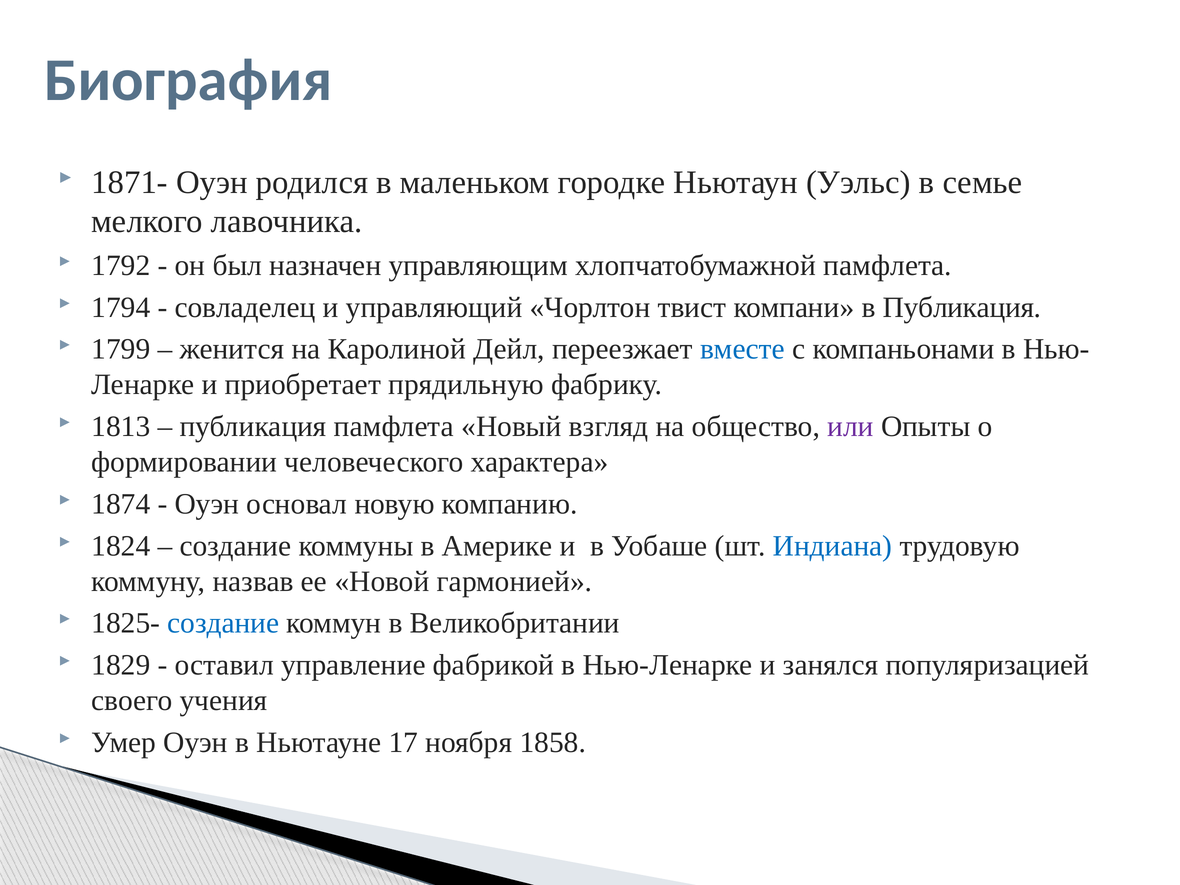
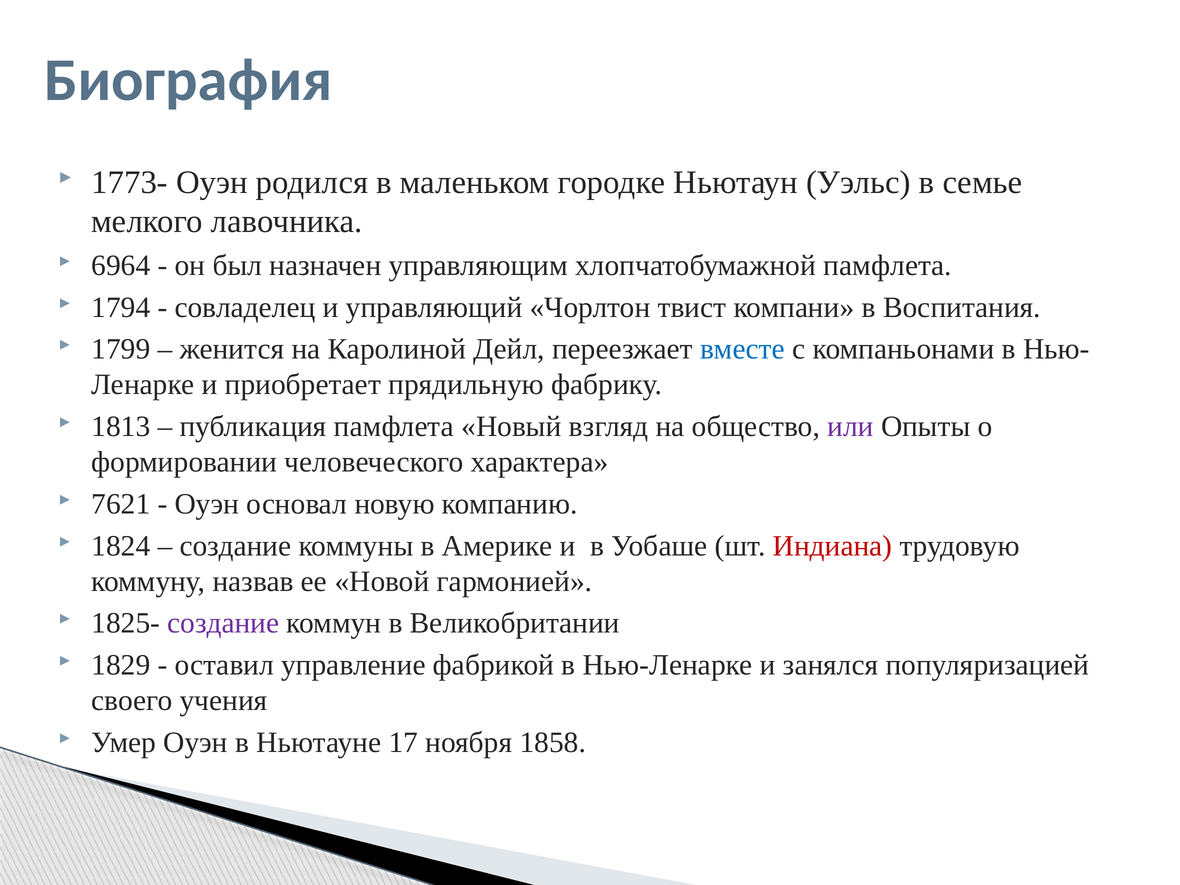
1871-: 1871- -> 1773- (130, 182)
1792: 1792 -> 6964 (121, 265)
в Публикация: Публикация -> Воспитания (962, 307)
1874: 1874 -> 7621 (121, 504)
Индиана colour: blue -> red (832, 546)
создание colour: blue -> purple (223, 623)
